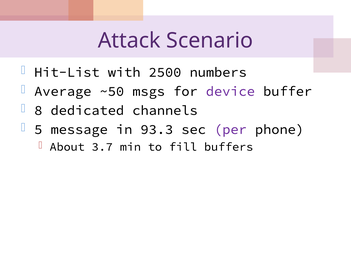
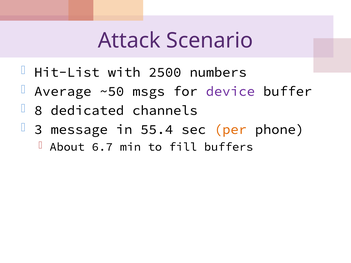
5: 5 -> 3 (38, 130)
93.3: 93.3 -> 55.4 (157, 130)
per colour: purple -> orange (230, 130)
3.7: 3.7 -> 6.7 (102, 147)
